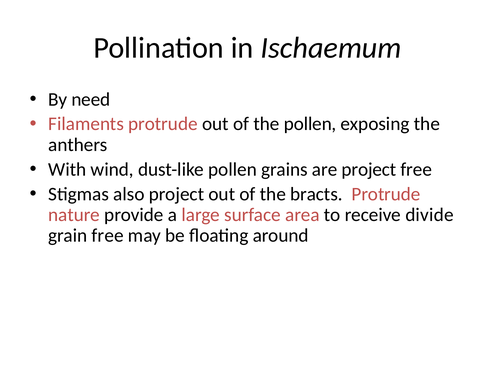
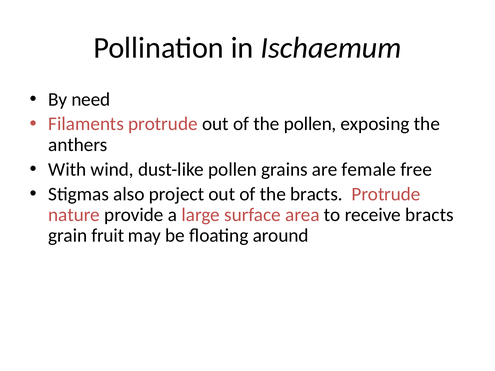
are project: project -> female (369, 169)
receive divide: divide -> bracts (430, 215)
grain free: free -> fruit (108, 236)
